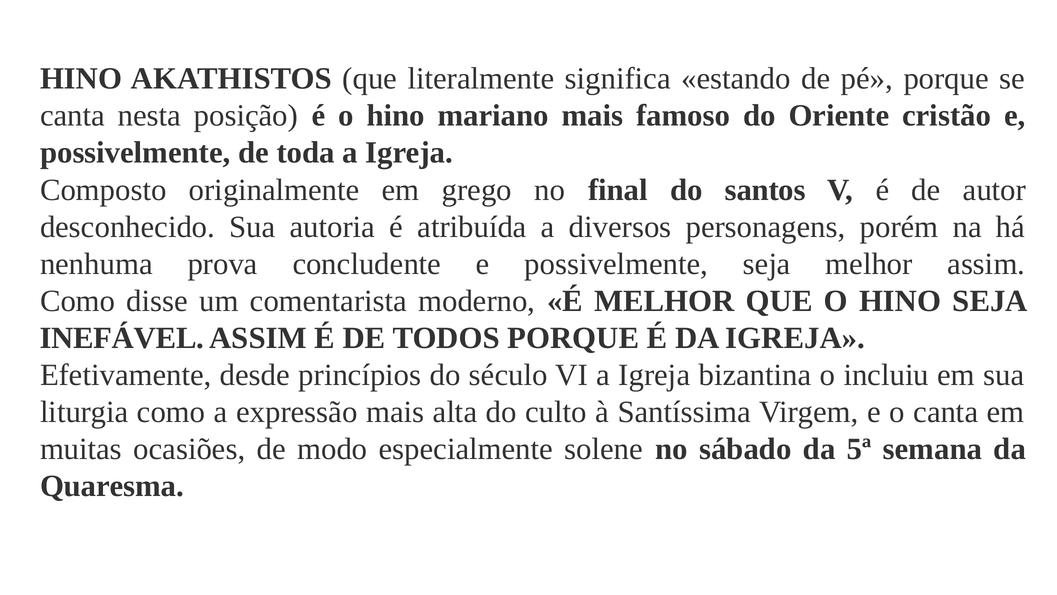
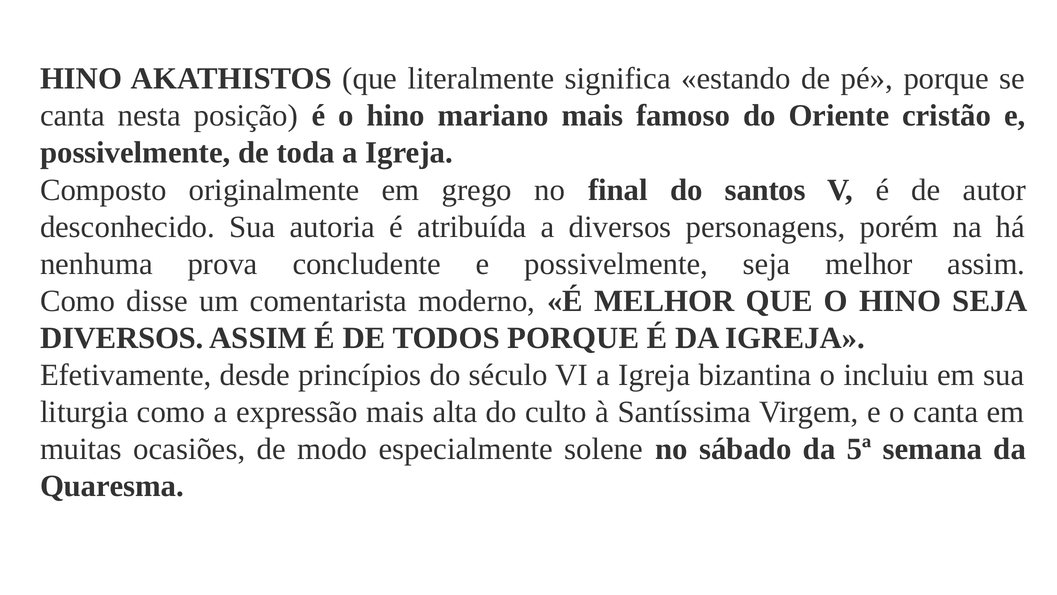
INEFÁVEL: INEFÁVEL -> DIVERSOS (122, 338)
